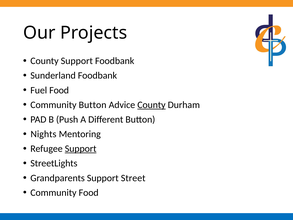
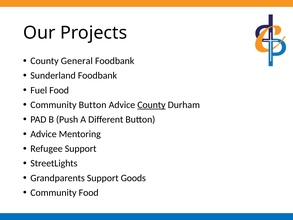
County Support: Support -> General (77, 61)
Nights: Nights -> Advice (44, 134)
Support underline: present -> none (81, 149)
Street: Street -> Goods (133, 178)
